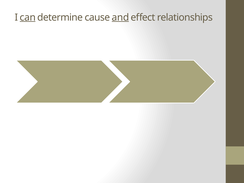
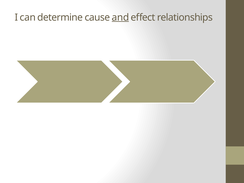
can underline: present -> none (28, 17)
